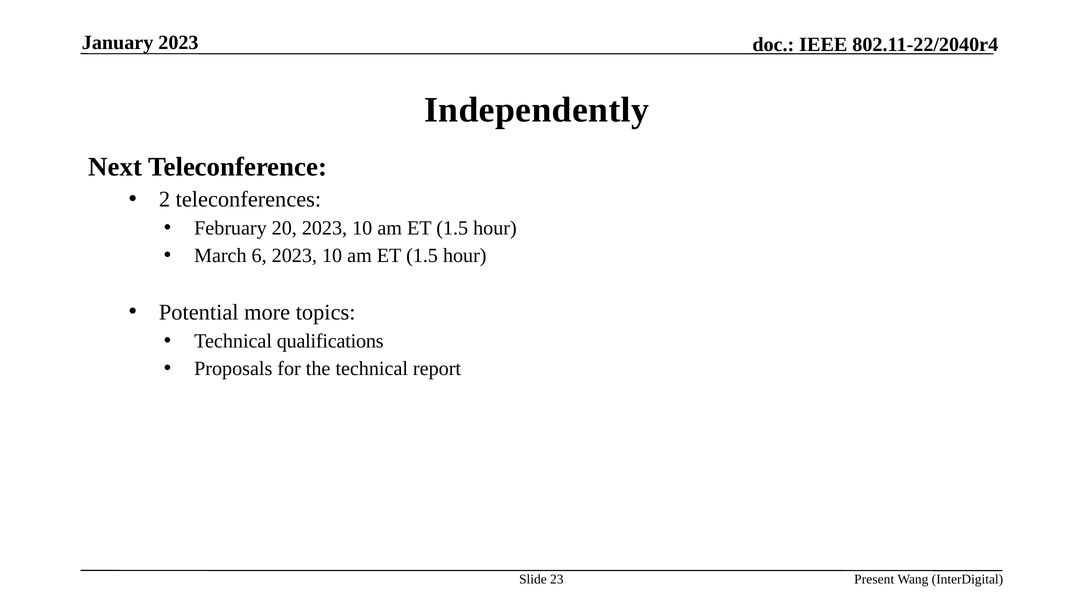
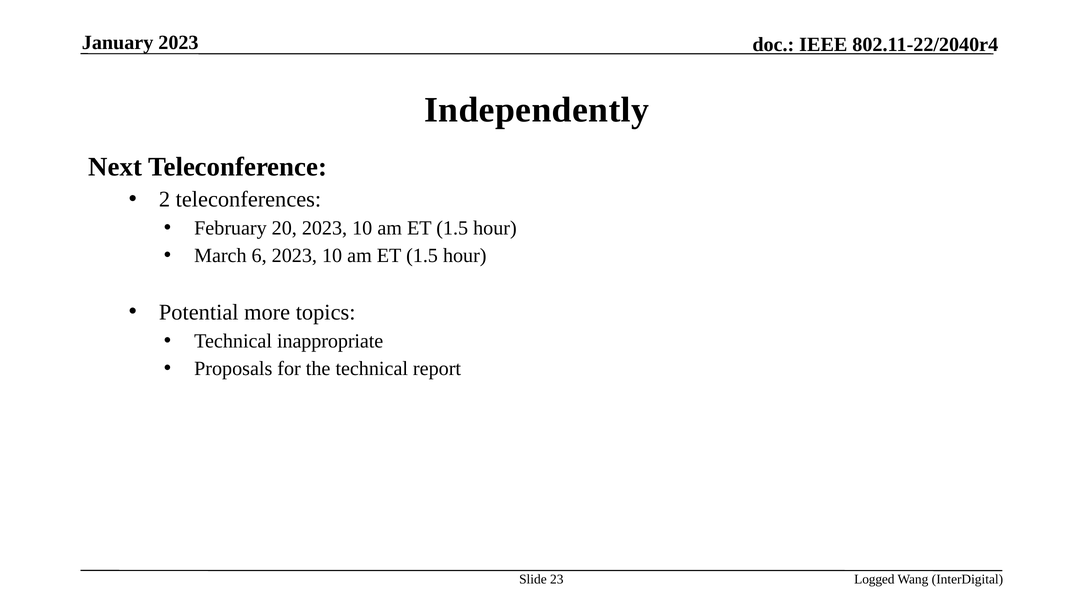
qualifications: qualifications -> inappropriate (330, 341)
Present: Present -> Logged (874, 579)
